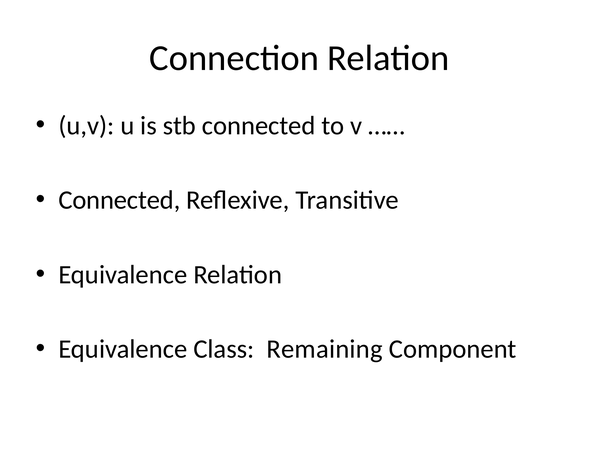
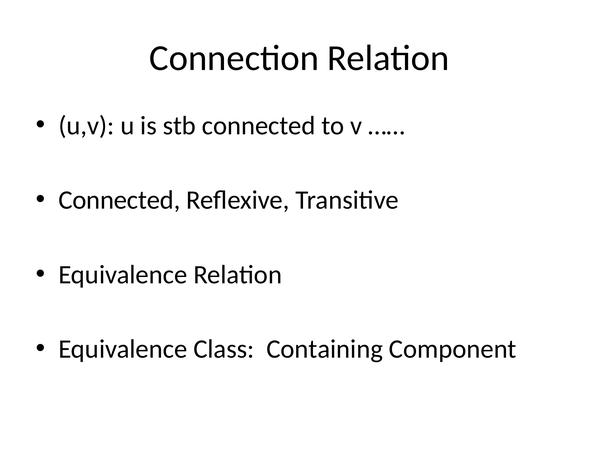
Remaining: Remaining -> Containing (325, 349)
